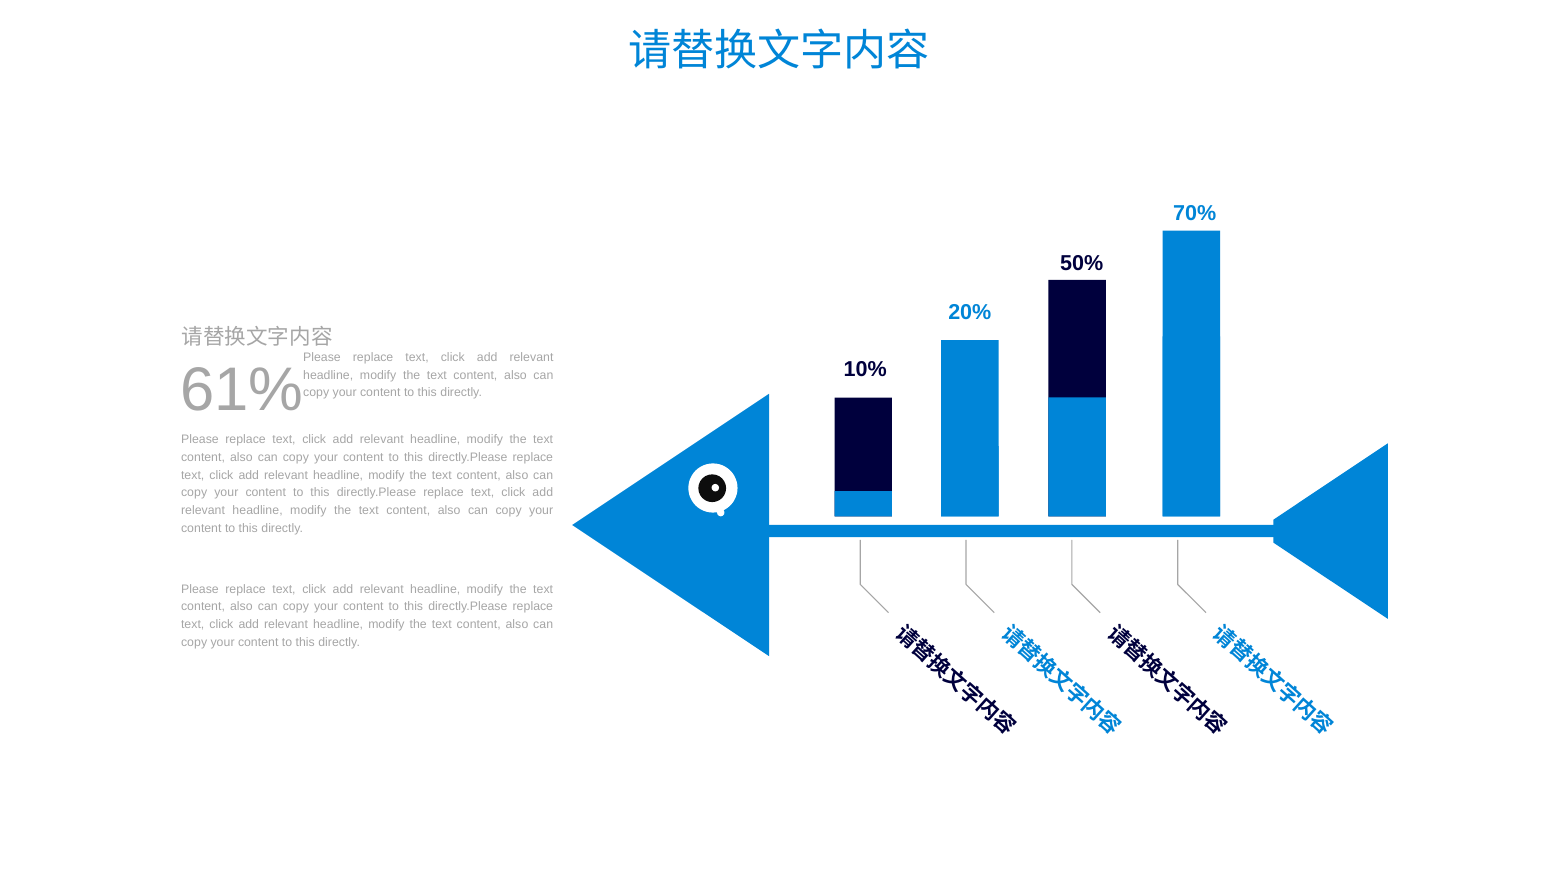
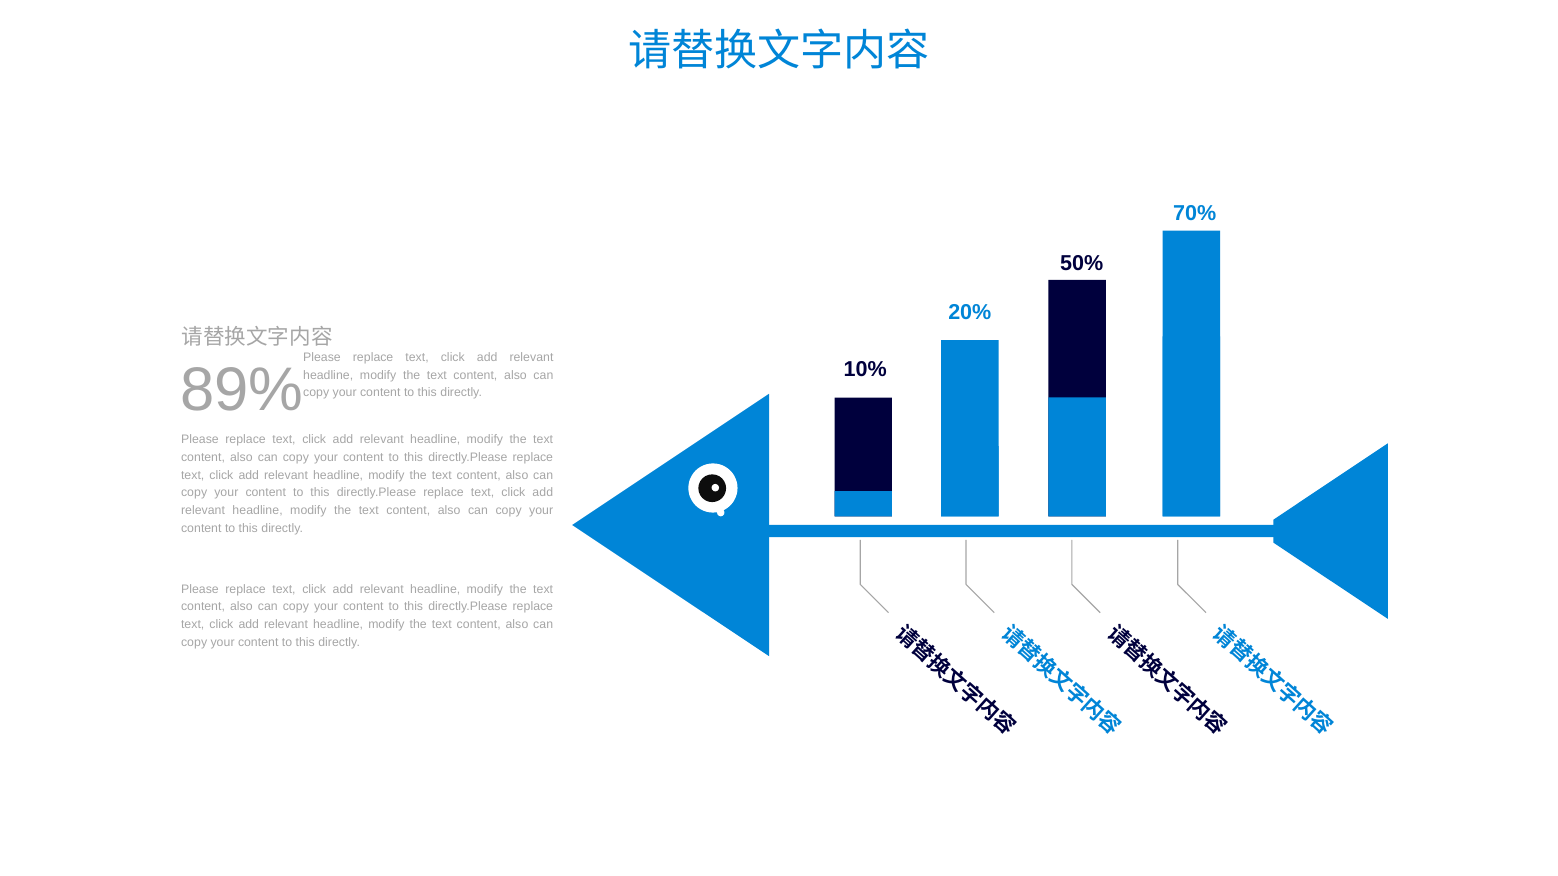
61%: 61% -> 89% (242, 390)
